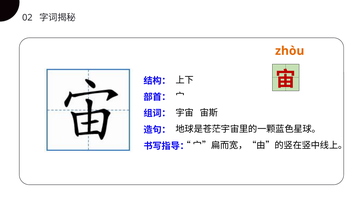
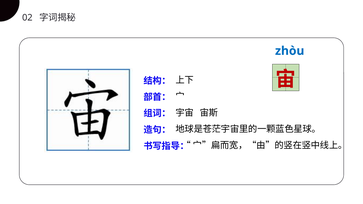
zhòu colour: orange -> blue (290, 51)
